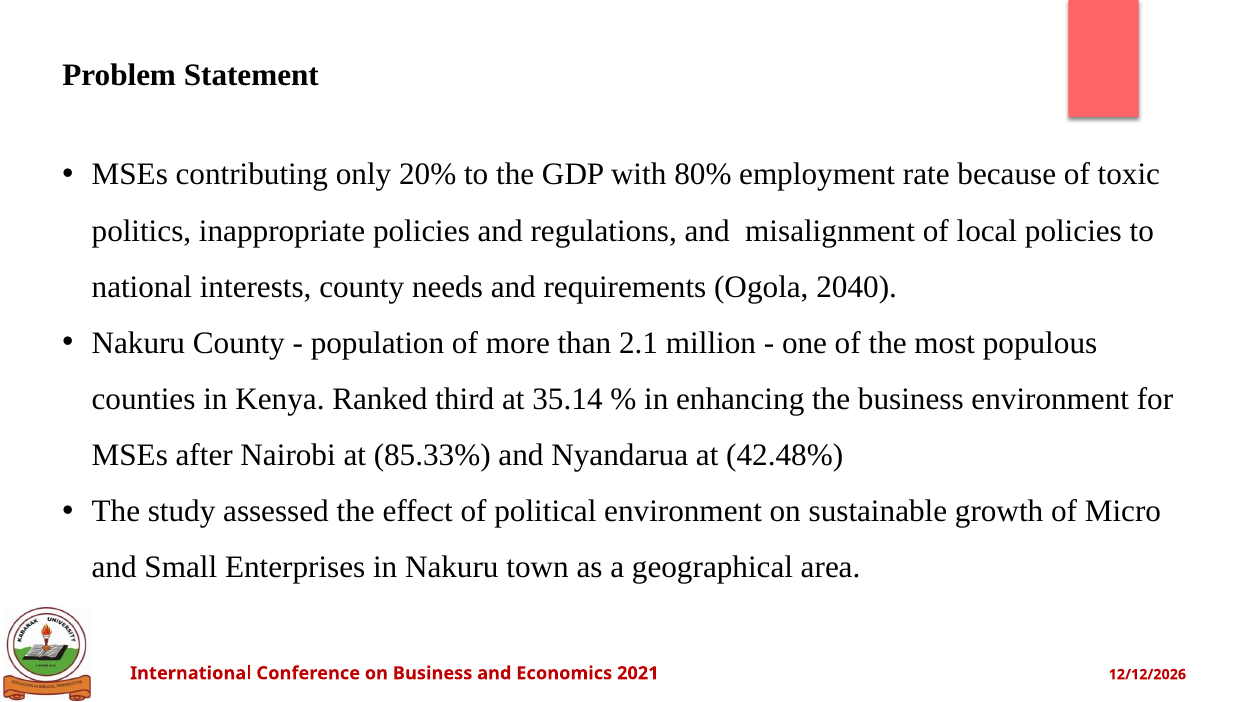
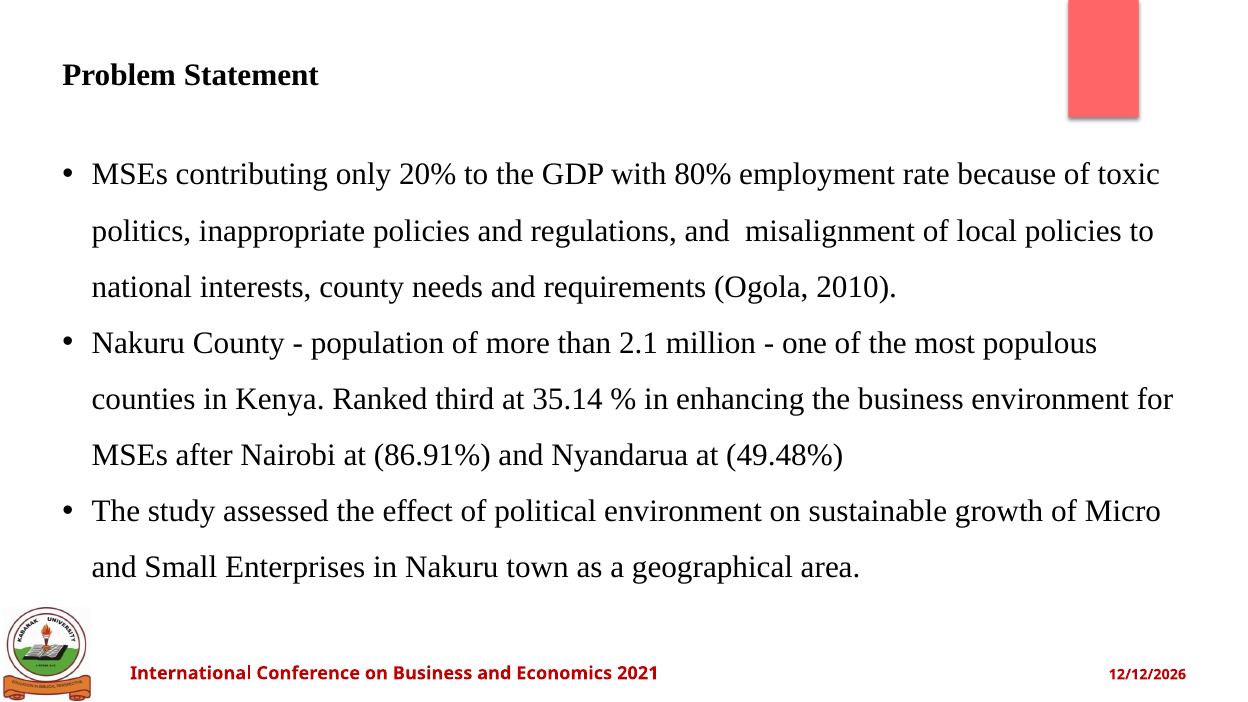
2040: 2040 -> 2010 (857, 287)
85.33%: 85.33% -> 86.91% (432, 455)
42.48%: 42.48% -> 49.48% (785, 455)
